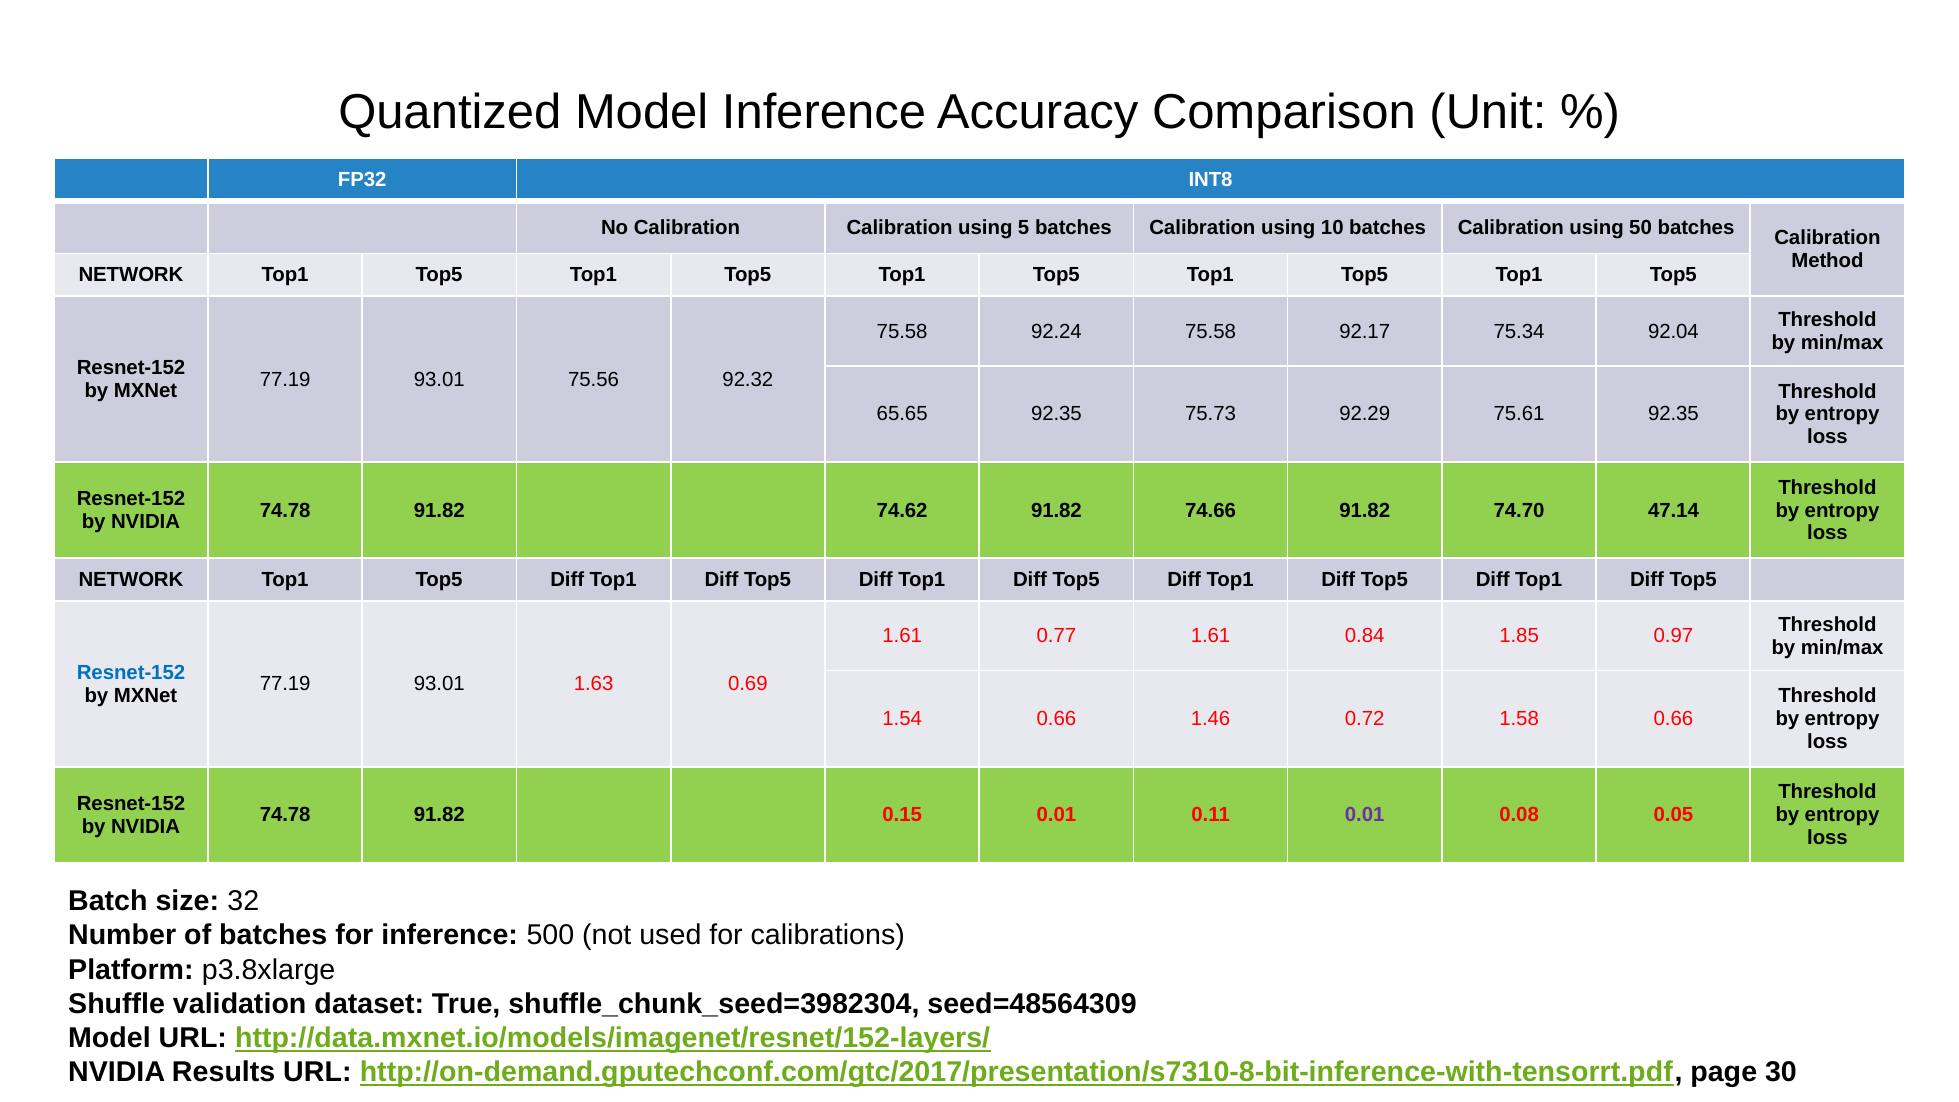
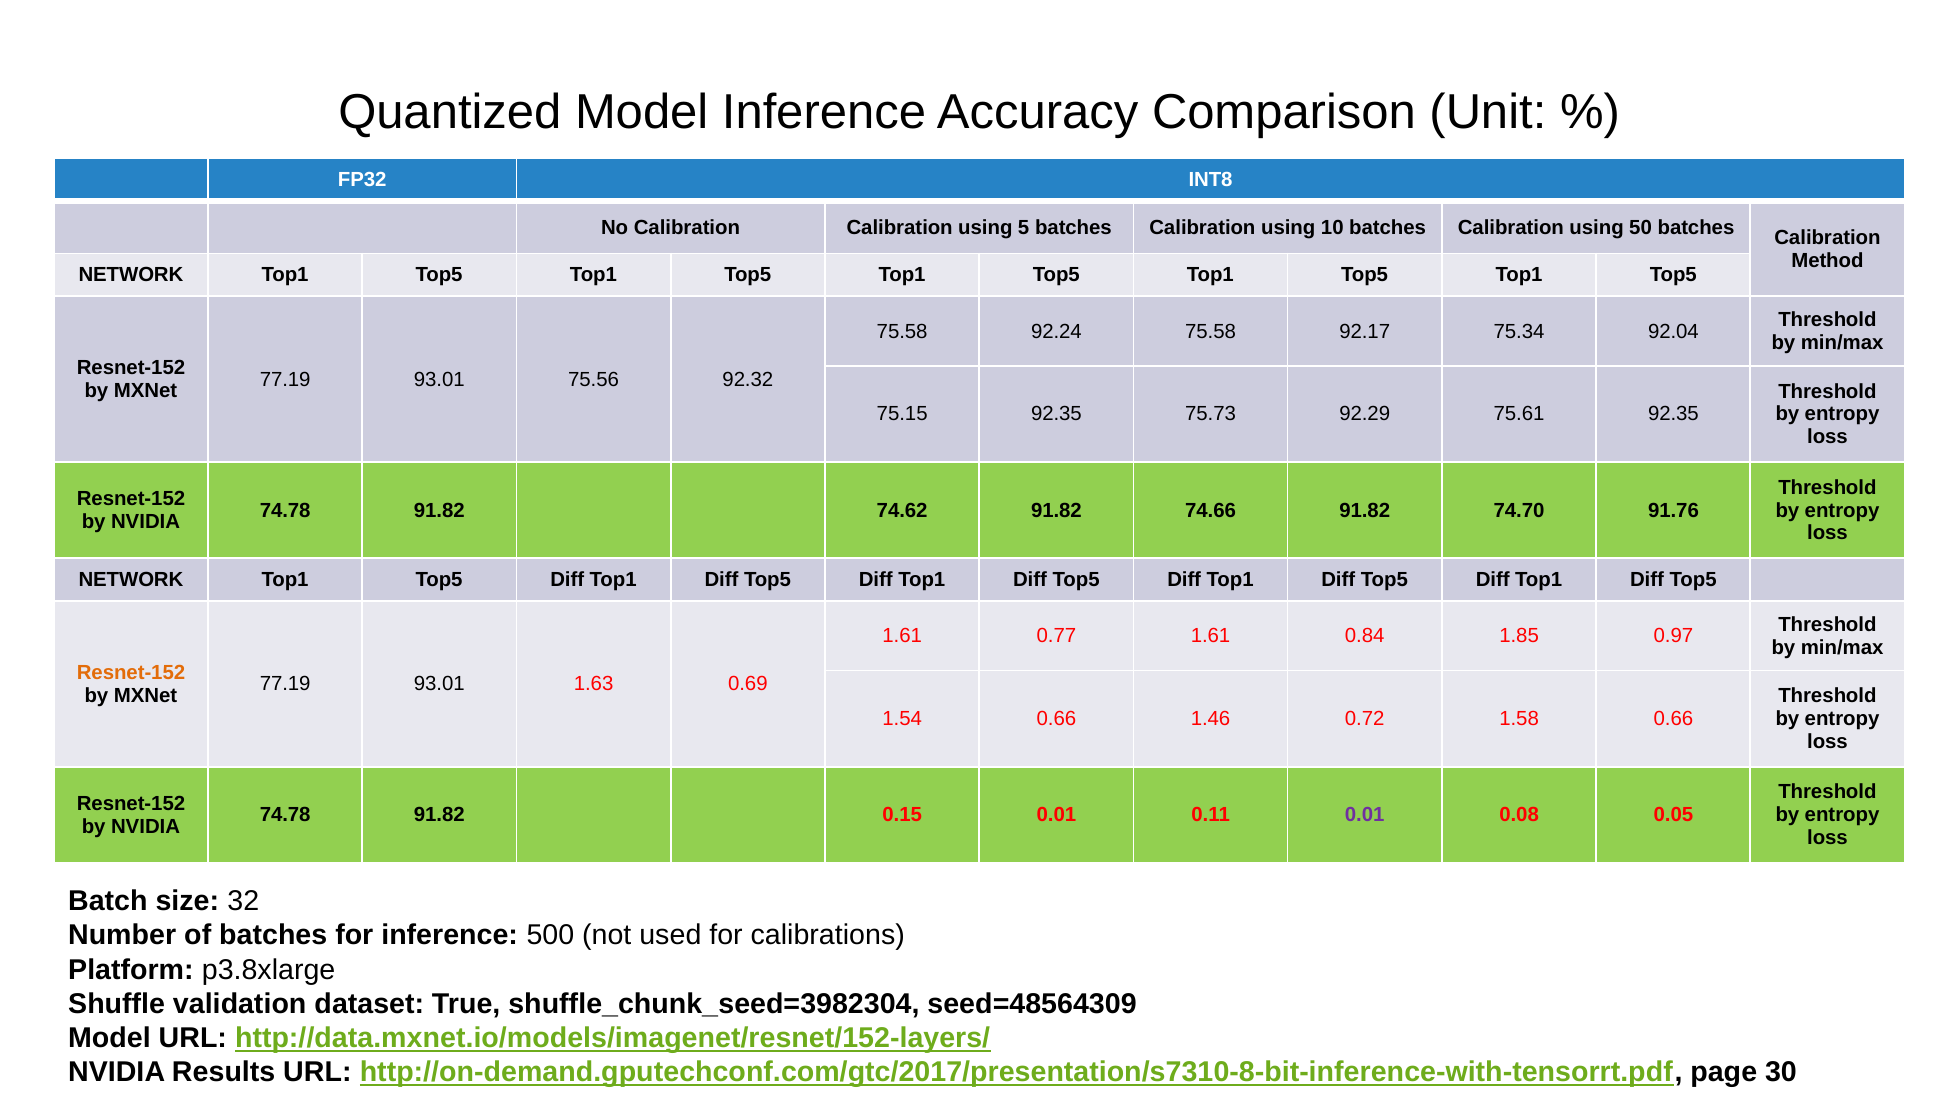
65.65: 65.65 -> 75.15 (902, 414)
47.14: 47.14 -> 91.76 (1673, 510)
Resnet-152 colour: blue -> orange (131, 673)
